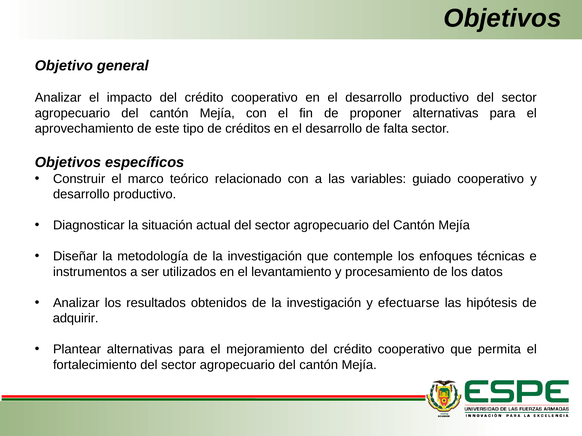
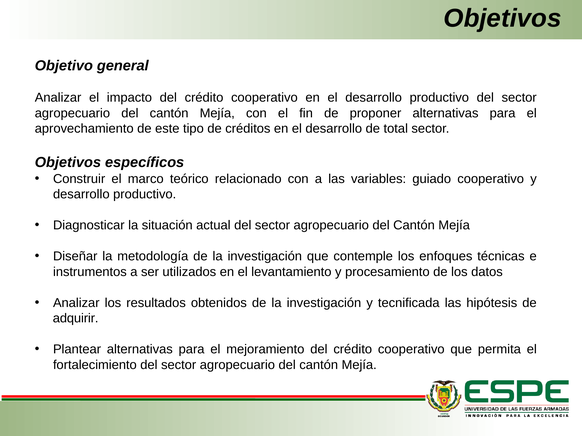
falta: falta -> total (396, 129)
efectuarse: efectuarse -> tecnificada (409, 303)
